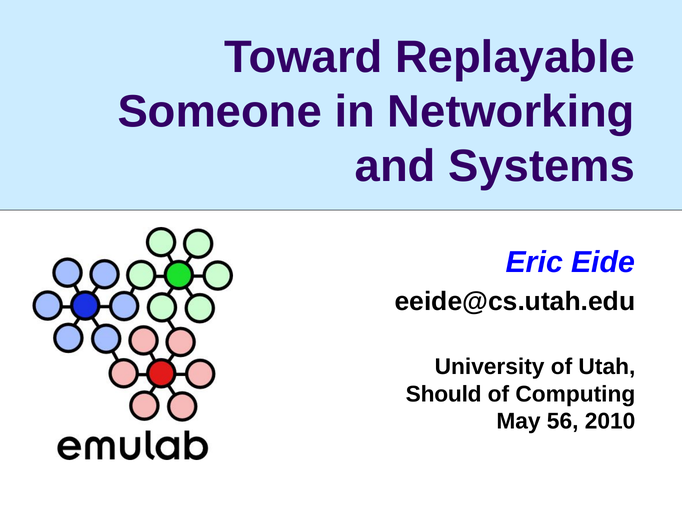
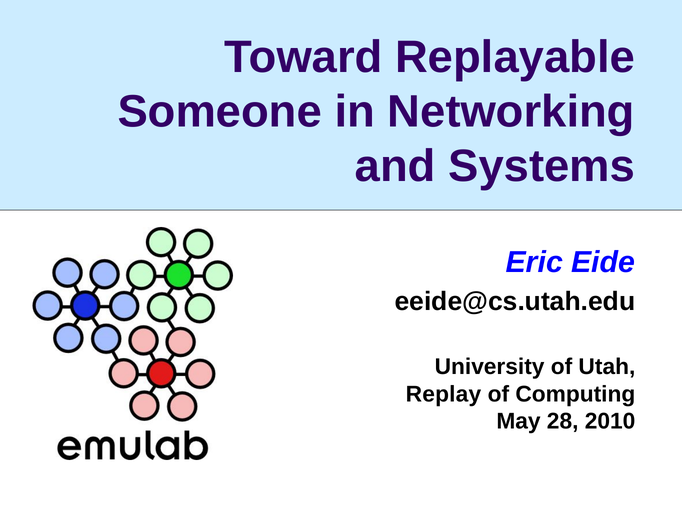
Should: Should -> Replay (443, 395)
56: 56 -> 28 (563, 422)
